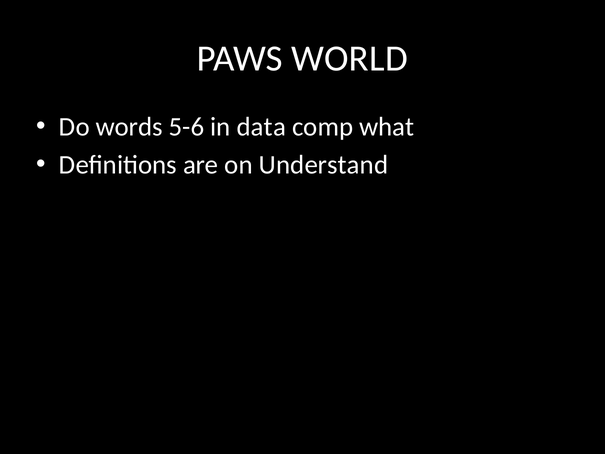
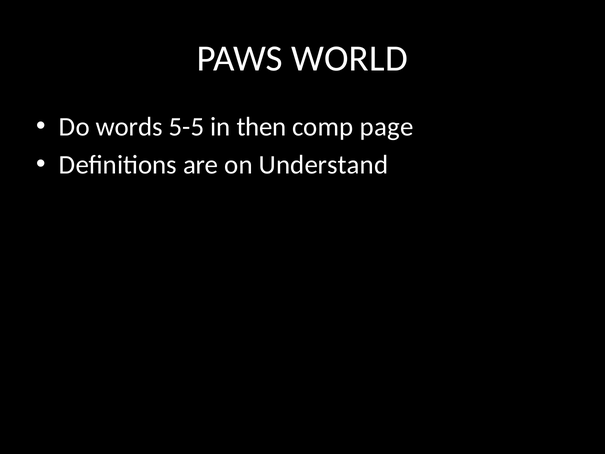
5-6: 5-6 -> 5-5 (186, 127)
data: data -> then (262, 127)
what: what -> page (387, 127)
